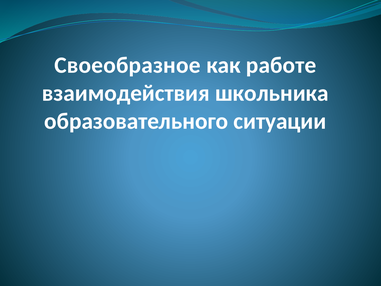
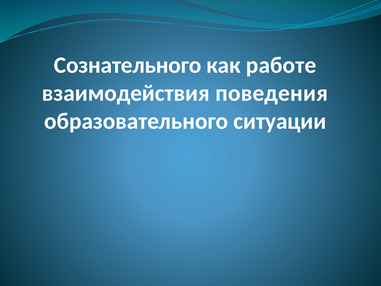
Своеобразное: Своеобразное -> Сознательного (128, 65)
школьника: школьника -> поведения (272, 93)
